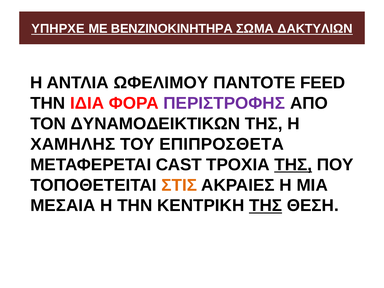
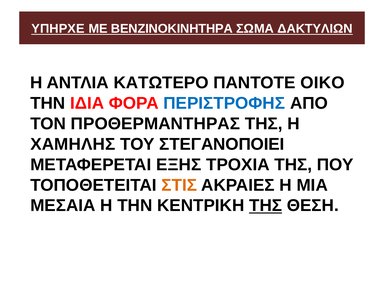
ΩΦΕΛΙΜΟΥ: ΩΦΕΛΙΜΟΥ -> ΚΑΤΩΤΕΡΟ (161, 83)
FEED: FEED -> ΟΙΚΟ (323, 83)
ΠΕΡΙΣΤΡΟΦΗΣ colour: purple -> blue (224, 103)
ΔΥΝΑΜΟΔΕΙΚΤΙΚΩΝ: ΔΥΝΑΜΟΔΕΙΚΤΙΚΩΝ -> ΠΡΟΘΕΡΜΑΝΤΗΡΑΣ (155, 124)
ΕΠΙΠΡΟΣΘΕΤΑ: ΕΠΙΠΡΟΣΘΕΤΑ -> ΣΤΕΓΑΝΟΠΟΙΕΙ (222, 144)
CAST: CAST -> ΕΞΗΣ (179, 165)
ΤΗΣ underline: present -> none (293, 165)
